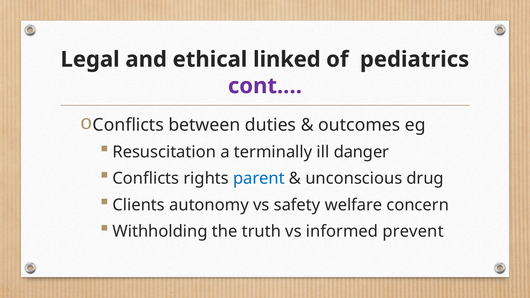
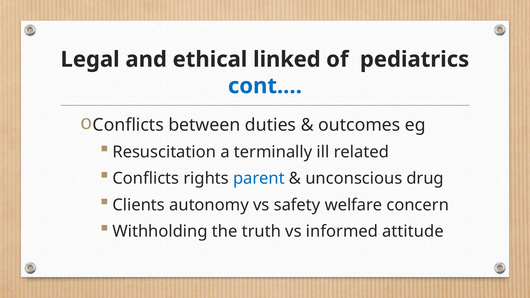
cont.… colour: purple -> blue (265, 86)
danger: danger -> related (361, 152)
prevent: prevent -> attitude (413, 232)
